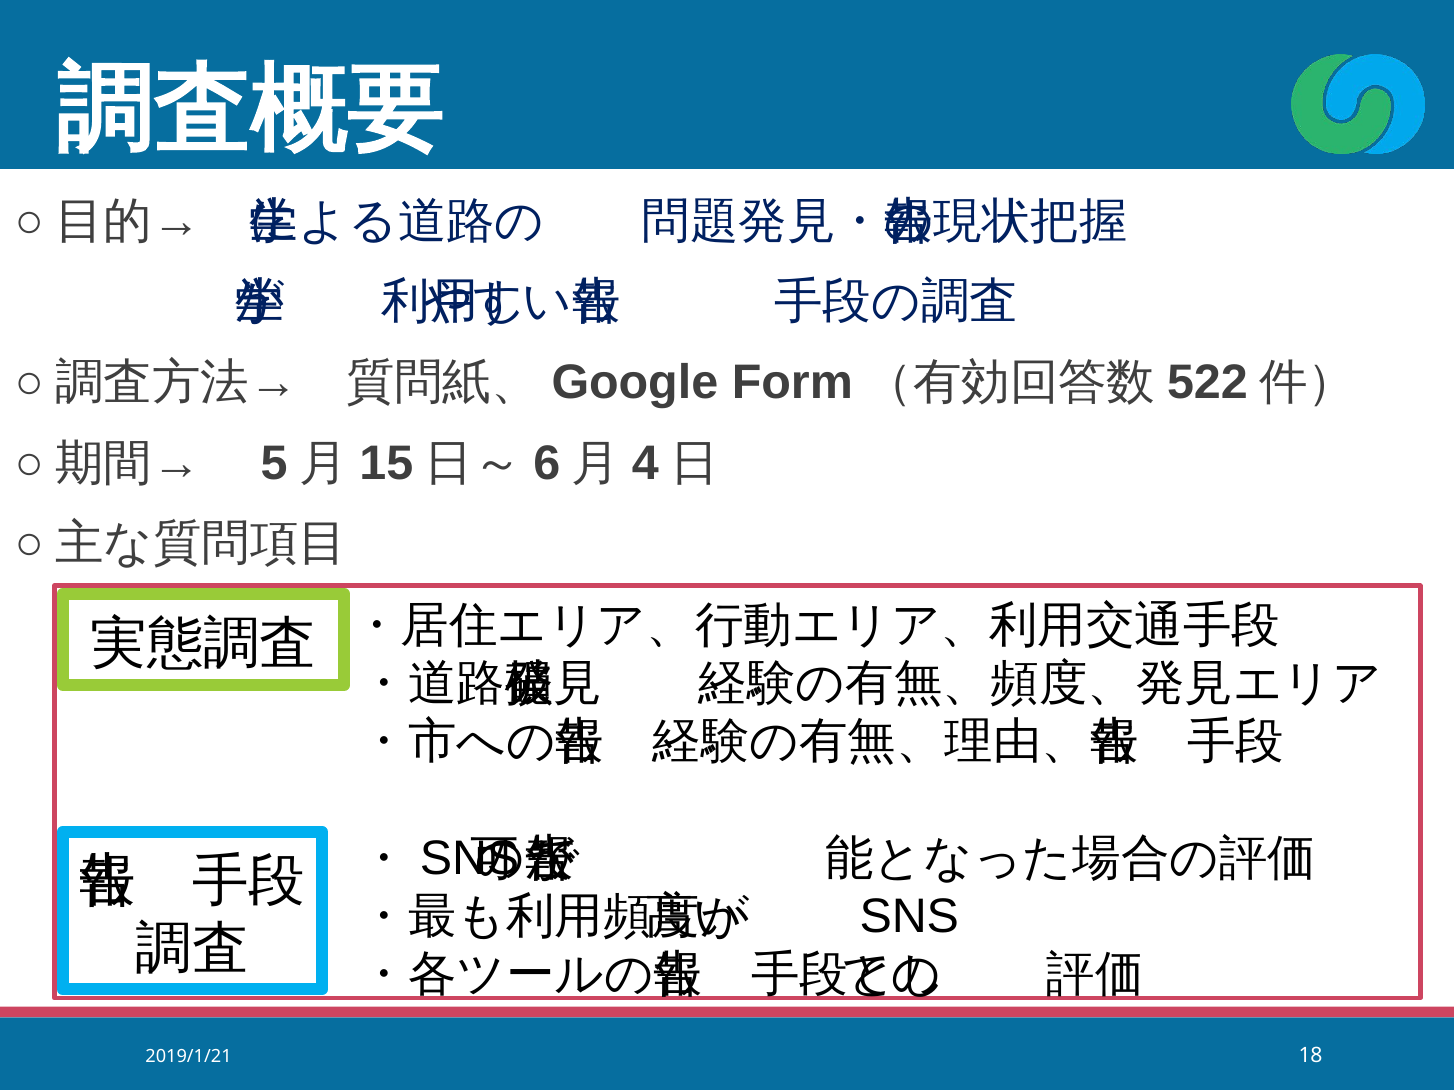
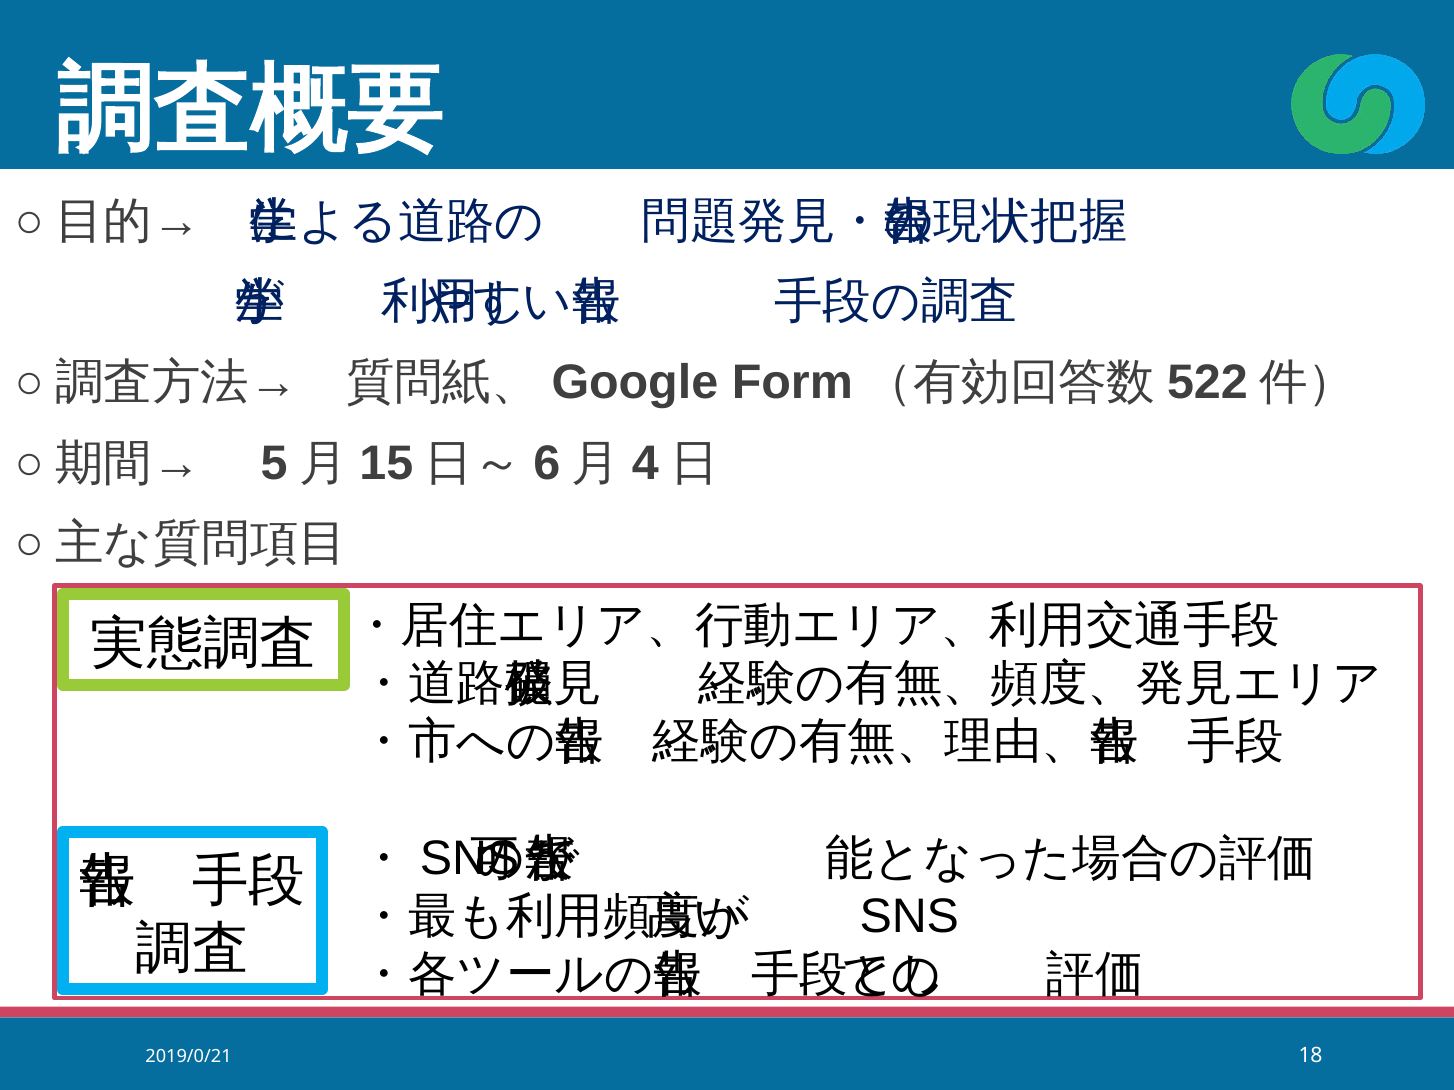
2019/1/21: 2019/1/21 -> 2019/0/21 (189, 1057)
